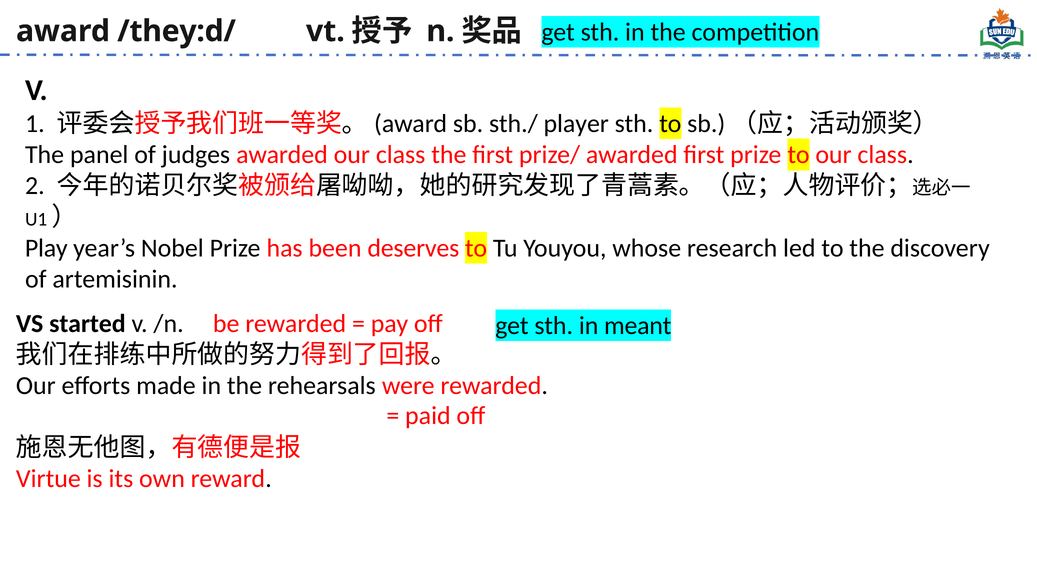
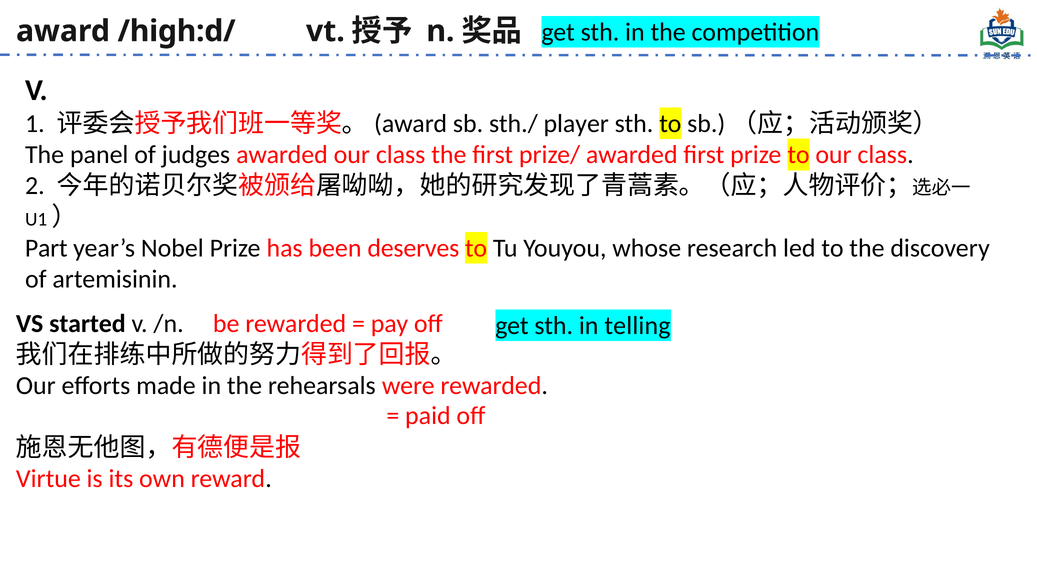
/they:d/: /they:d/ -> /high:d/ (177, 31)
Play: Play -> Part (46, 248)
meant: meant -> telling (637, 326)
